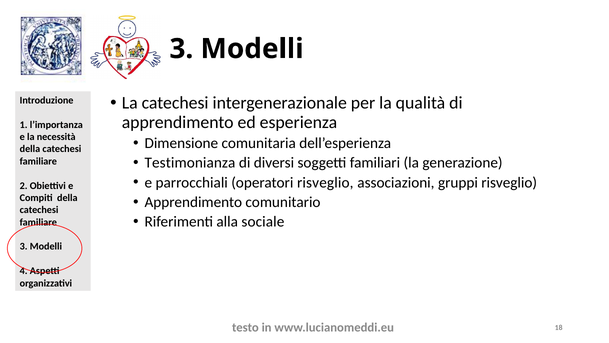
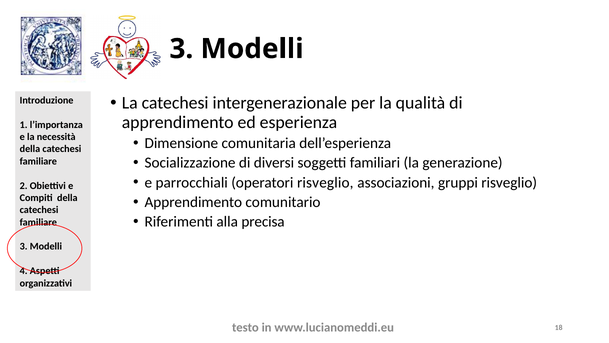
Testimonianza: Testimonianza -> Socializzazione (190, 163)
sociale: sociale -> precisa (263, 221)
